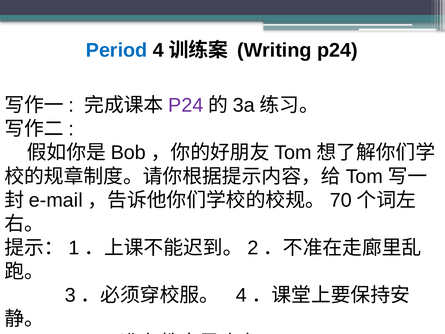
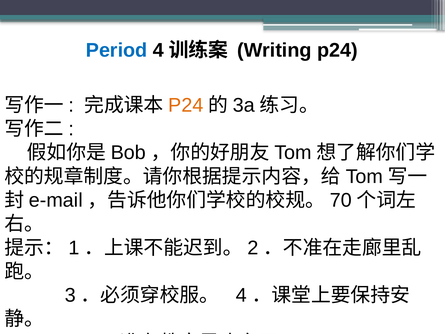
P24 colour: purple -> orange (186, 105)
